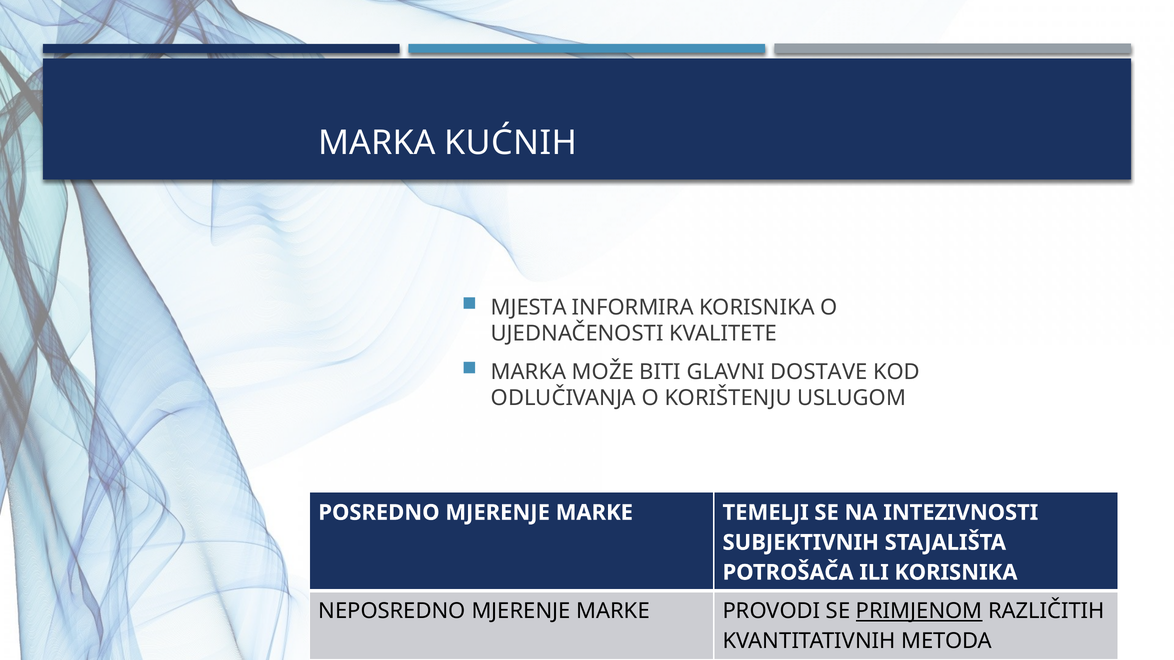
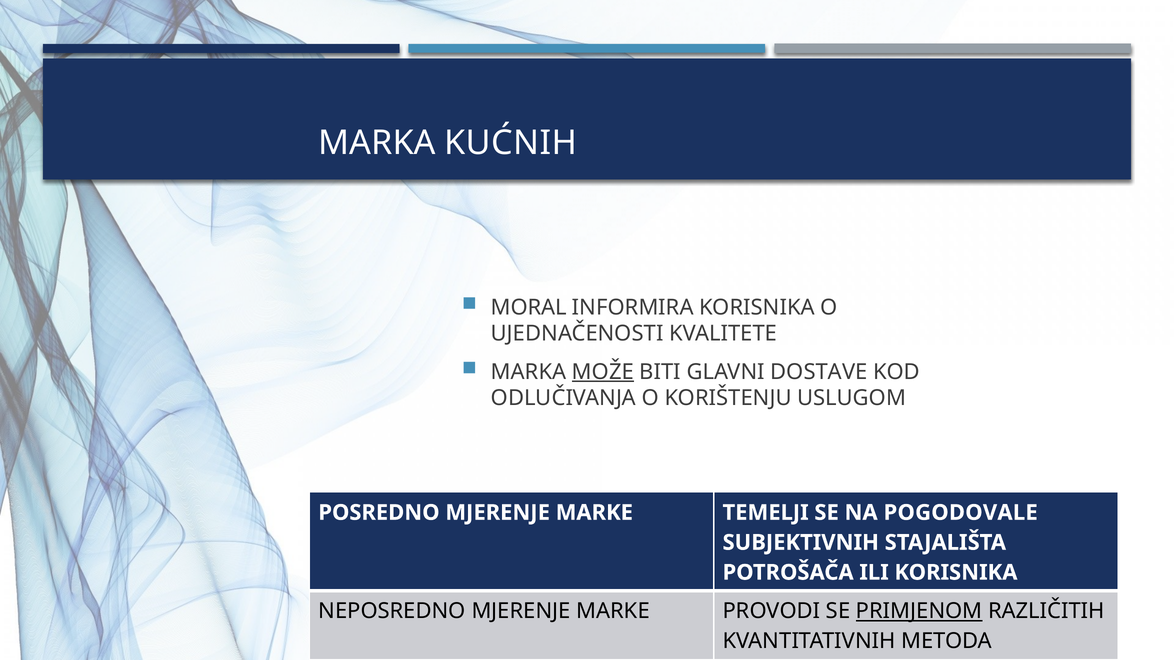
MJESTA: MJESTA -> MORAL (529, 307)
MOŽE underline: none -> present (603, 372)
INTEZIVNOSTI: INTEZIVNOSTI -> POGODOVALE (961, 513)
